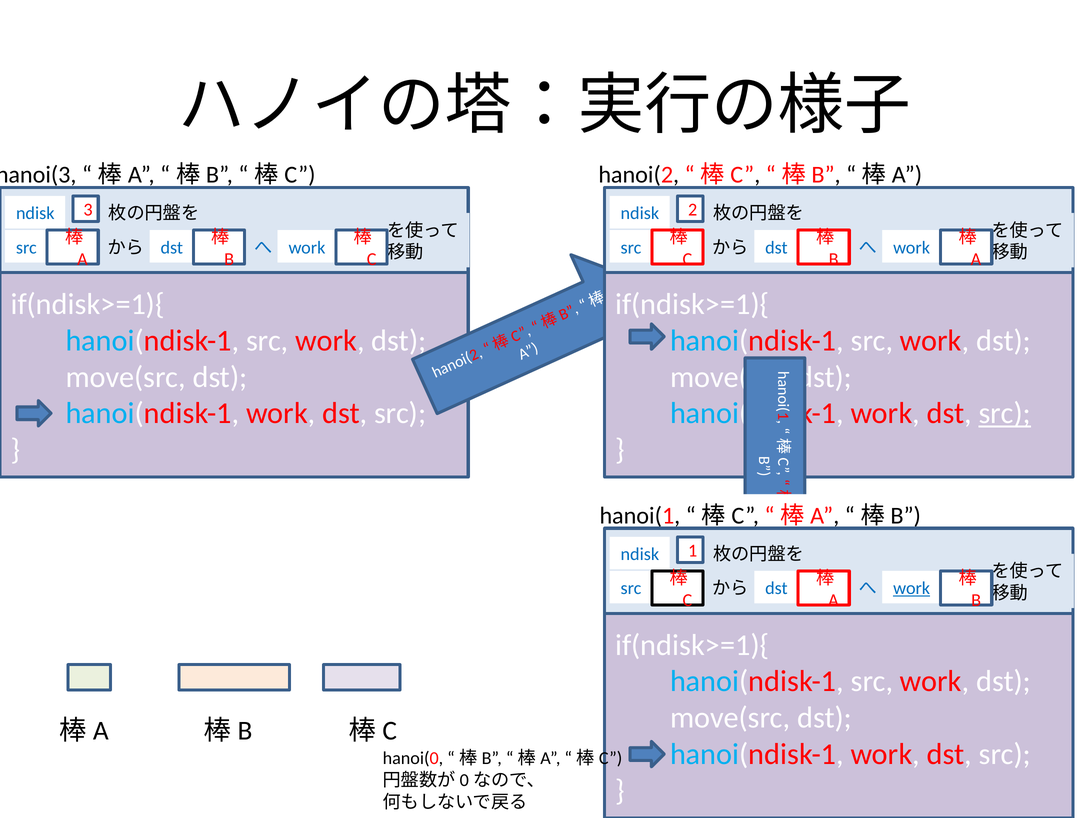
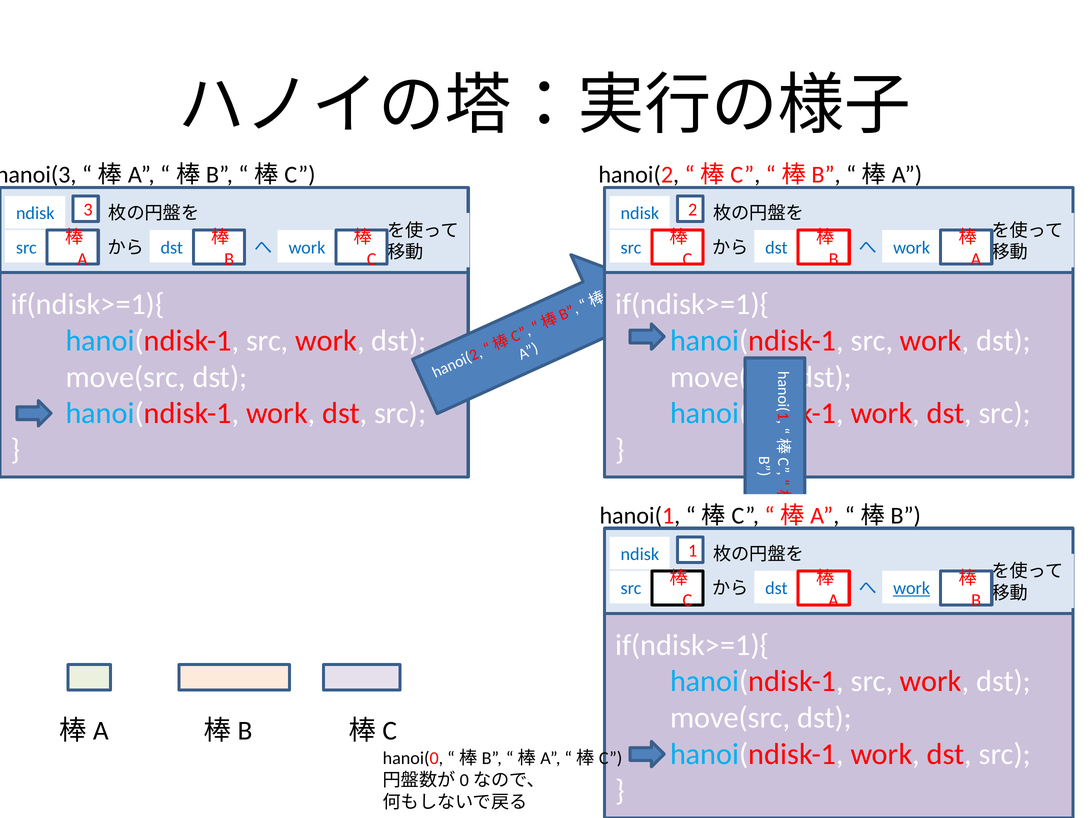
src underline: present -> none (1005, 413)
